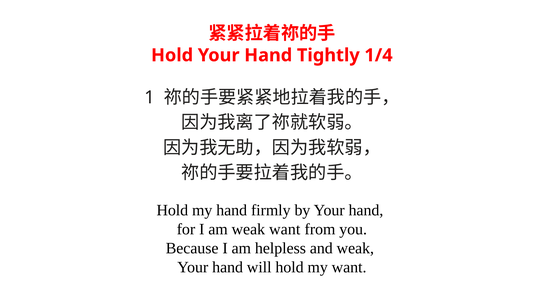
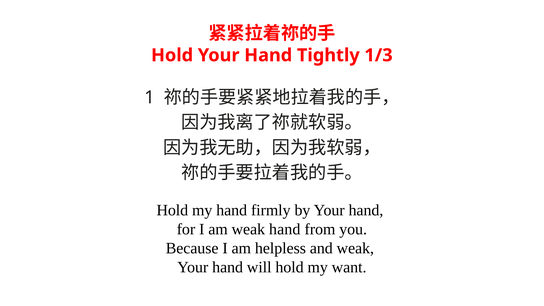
1/4: 1/4 -> 1/3 (379, 55)
weak want: want -> hand (285, 229)
